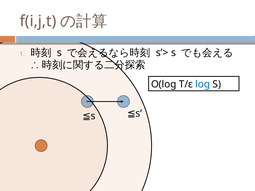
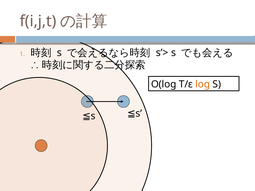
log colour: blue -> orange (203, 84)
